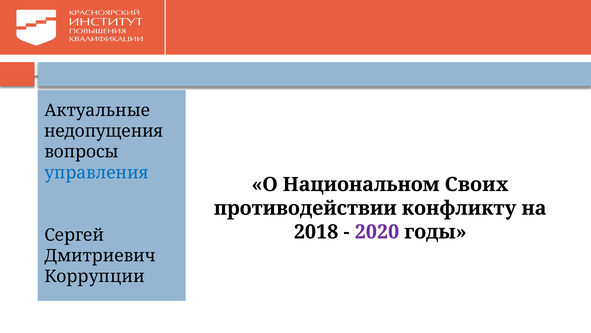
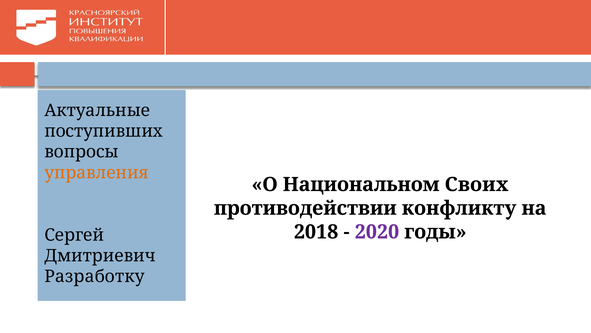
недопущения: недопущения -> поступивших (104, 131)
управления colour: blue -> orange (96, 172)
Коррупции: Коррупции -> Разработку (95, 276)
